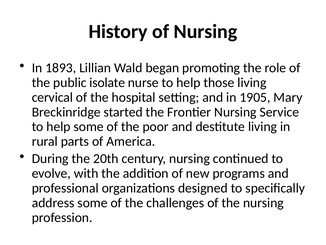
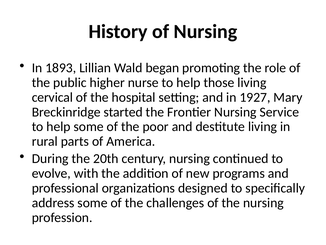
isolate: isolate -> higher (107, 82)
1905: 1905 -> 1927 (255, 97)
